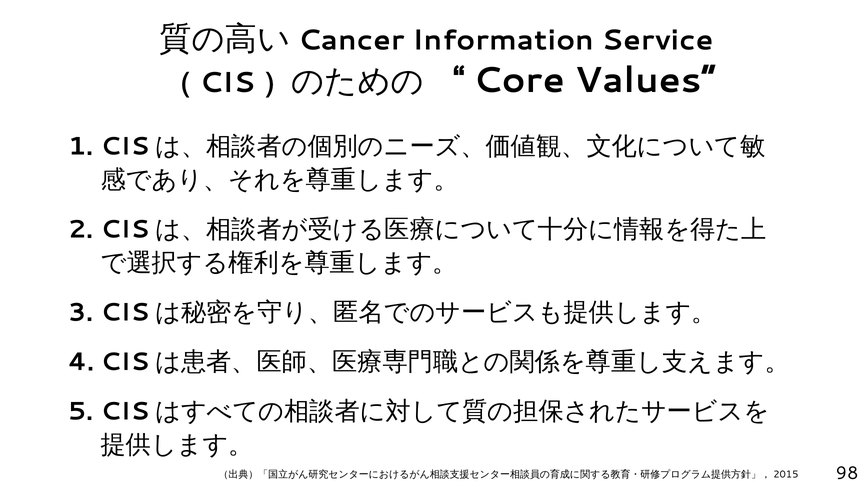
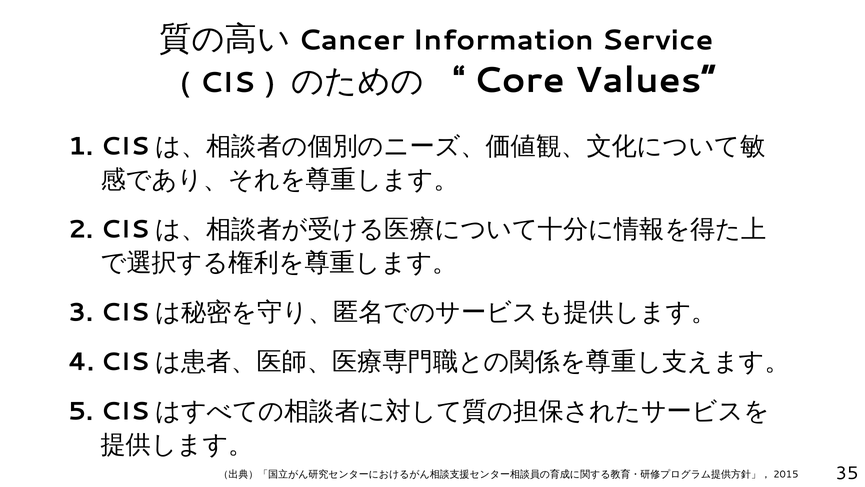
98: 98 -> 35 (847, 473)
